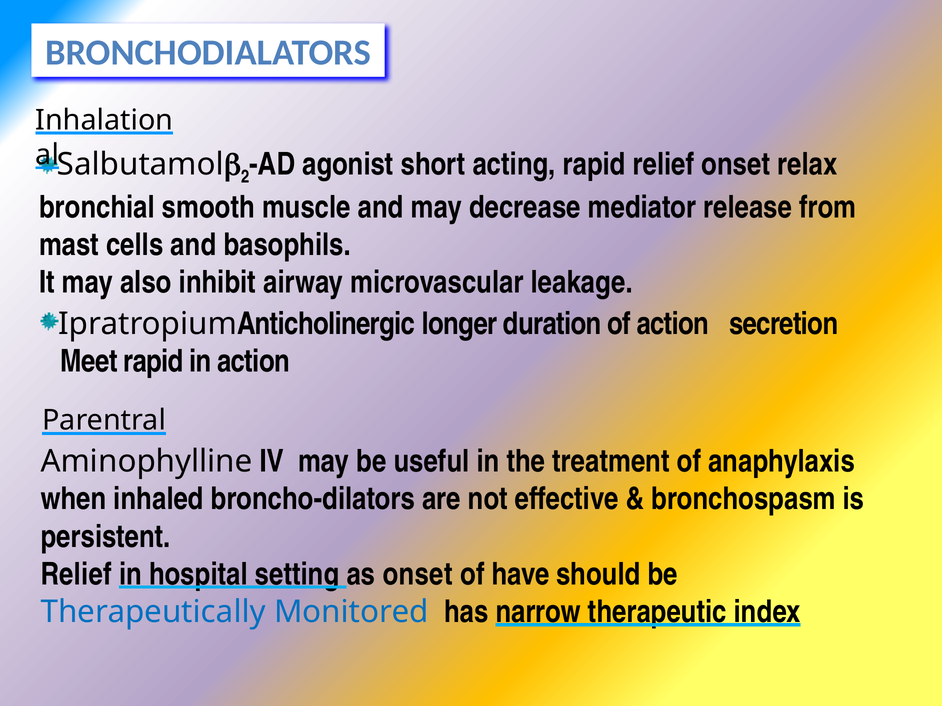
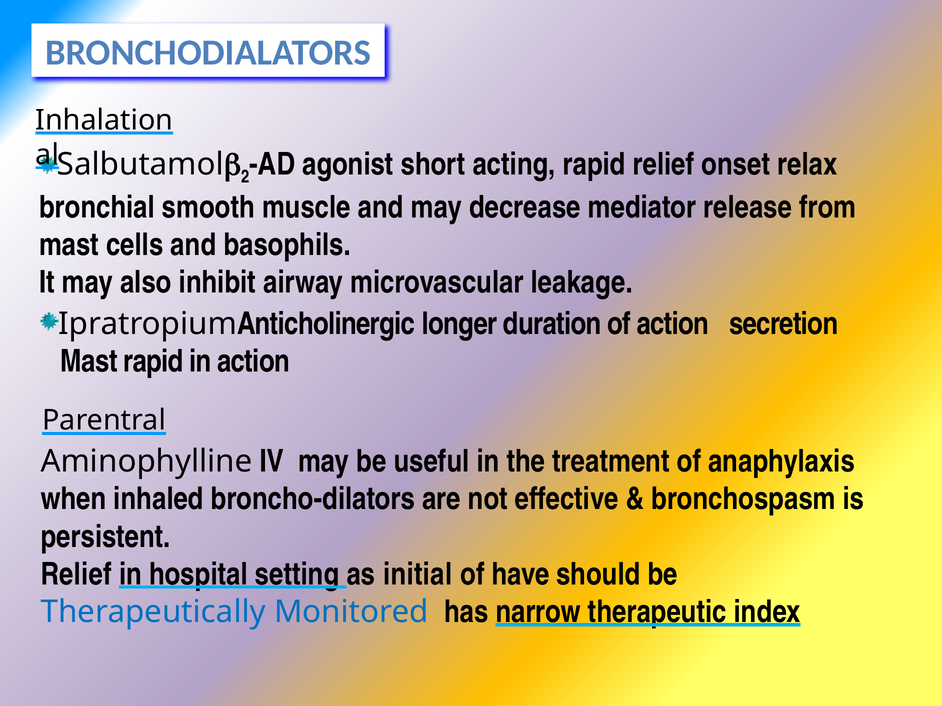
Meet: Meet -> Mast (89, 362)
as onset: onset -> initial (418, 575)
